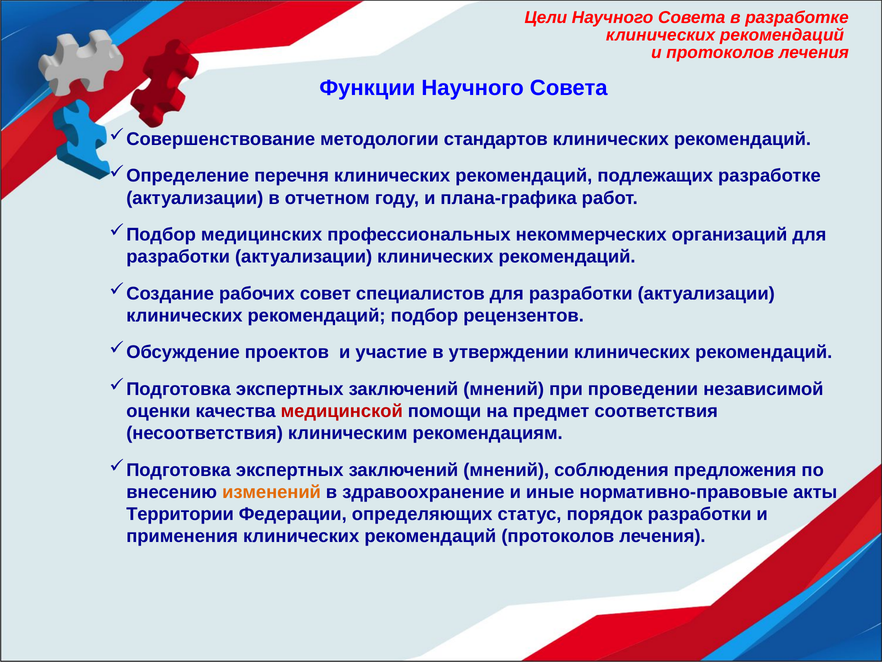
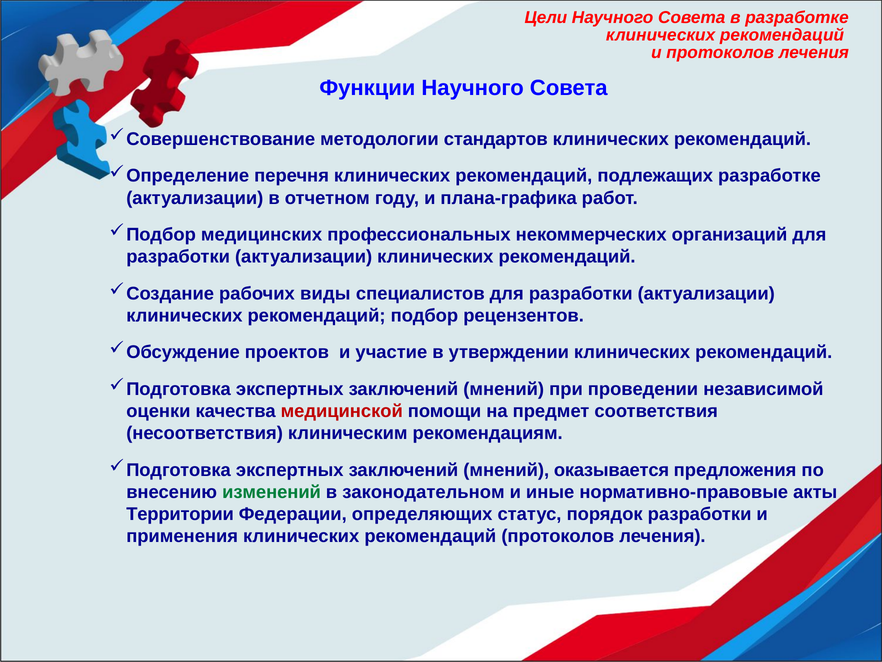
совет: совет -> виды (325, 293)
соблюдения: соблюдения -> оказывается (612, 470)
изменений colour: orange -> green (272, 492)
здравоохранение: здравоохранение -> законодательном (423, 492)
